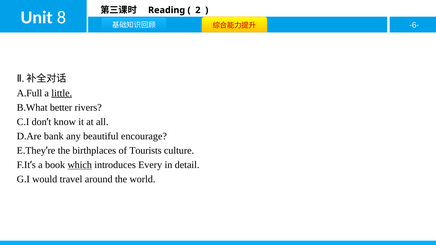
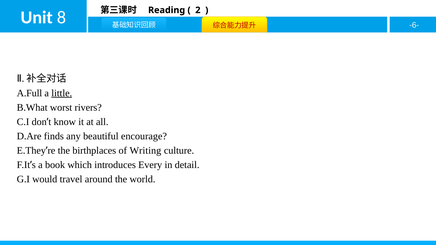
better: better -> worst (61, 108)
bank: bank -> finds (54, 136)
Tourists: Tourists -> Writing (145, 151)
which underline: present -> none (80, 165)
